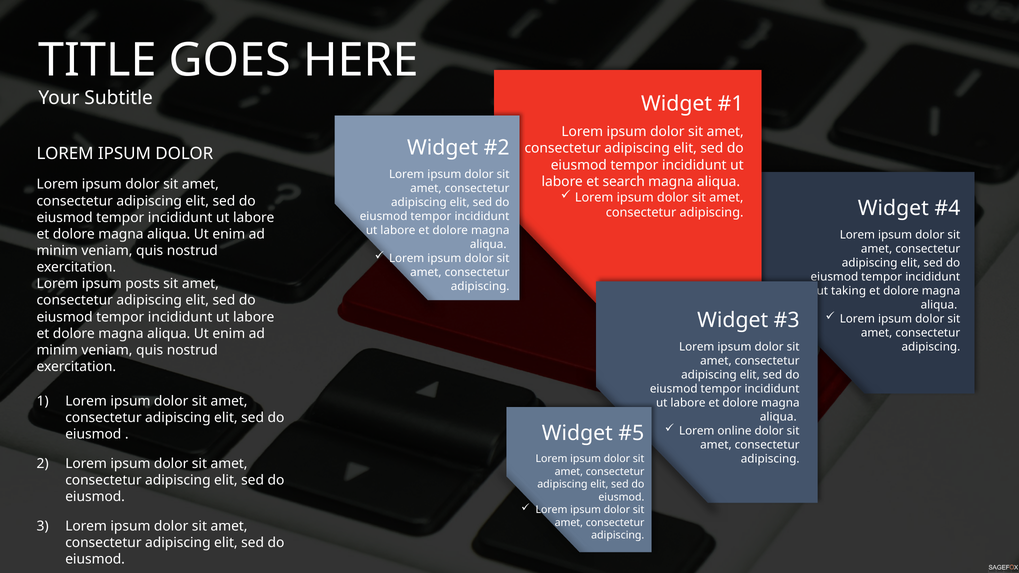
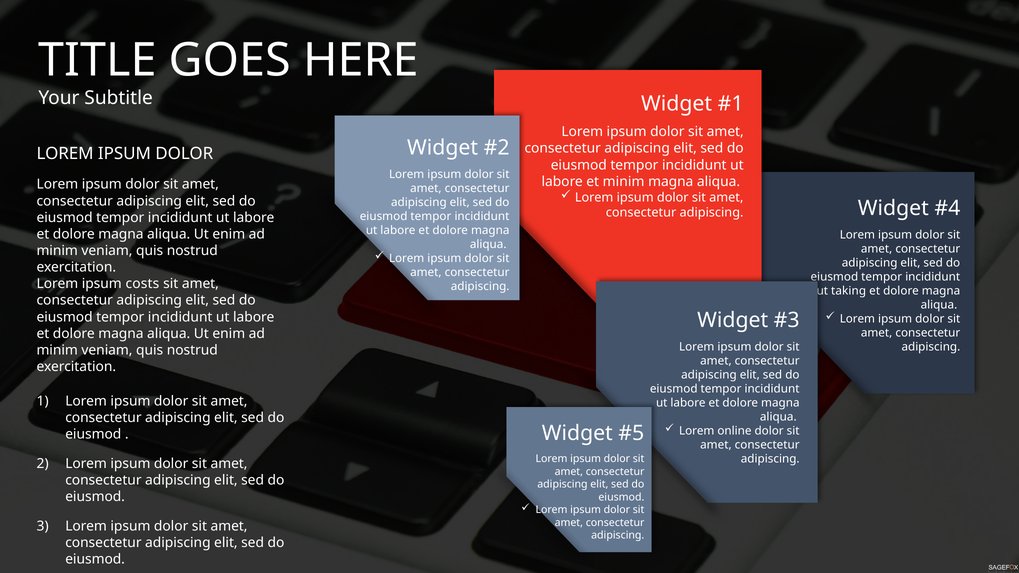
et search: search -> minim (624, 182)
posts: posts -> costs (142, 284)
